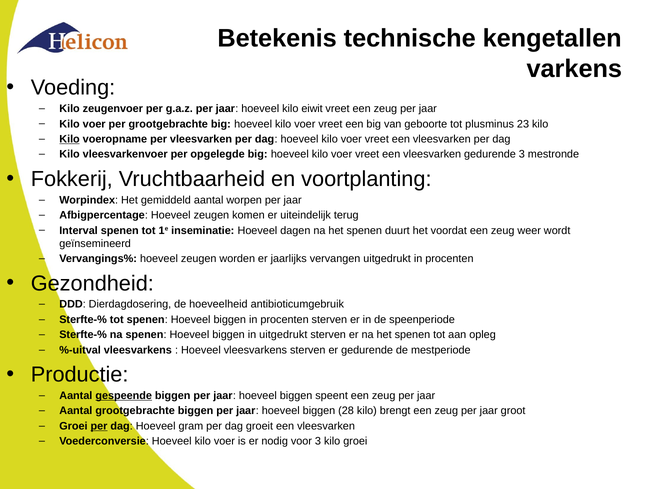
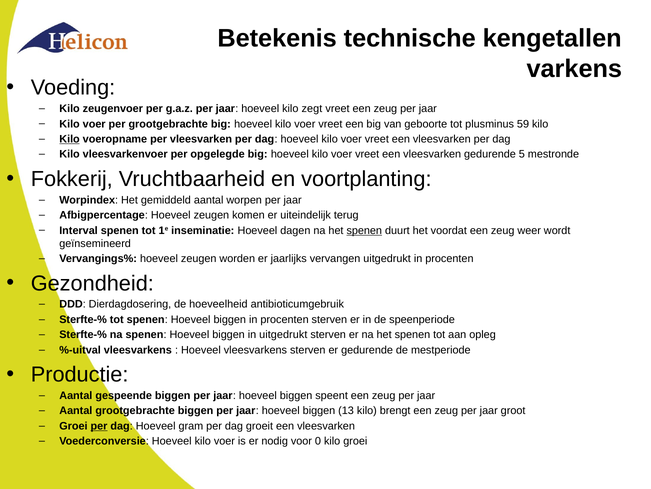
eiwit: eiwit -> zegt (312, 109)
23: 23 -> 59 (523, 124)
gedurende 3: 3 -> 5 (522, 154)
spenen underline: none -> present (364, 230)
gespeende underline: present -> none (124, 395)
28: 28 -> 13 (346, 410)
voor 3: 3 -> 0 (318, 441)
